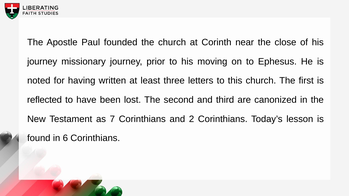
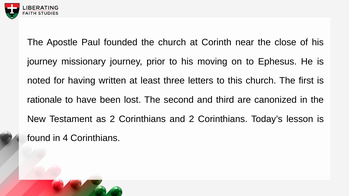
reflected: reflected -> rationale (45, 100)
as 7: 7 -> 2 (112, 119)
6: 6 -> 4 (65, 138)
